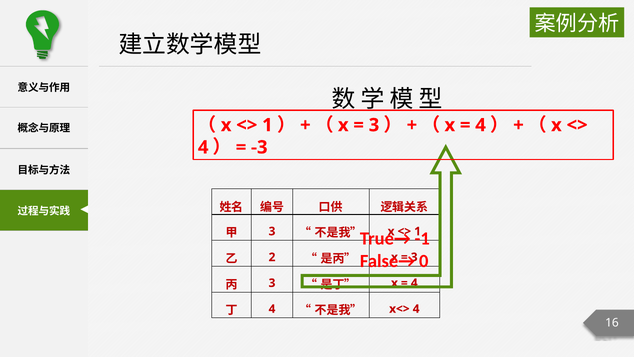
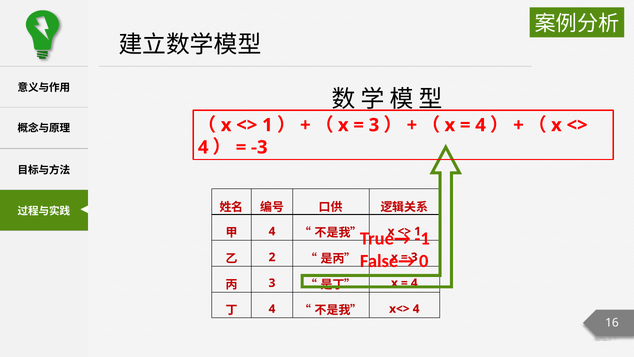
3: 3 -> 4 (272, 231)
